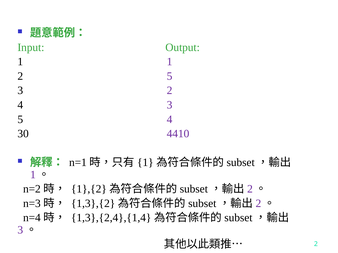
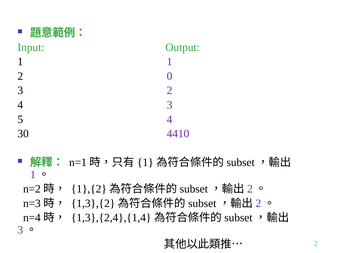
2 5: 5 -> 0 (170, 76)
